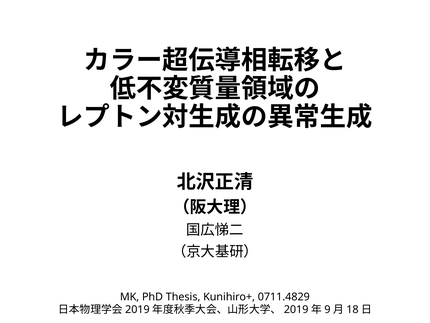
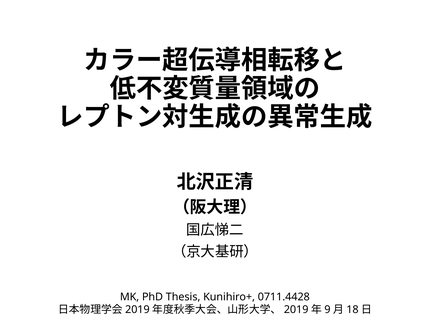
0711.4829: 0711.4829 -> 0711.4428 (284, 296)
